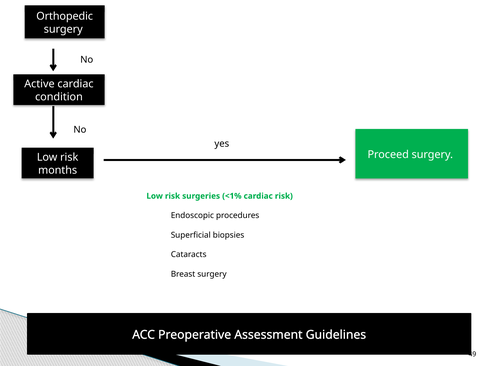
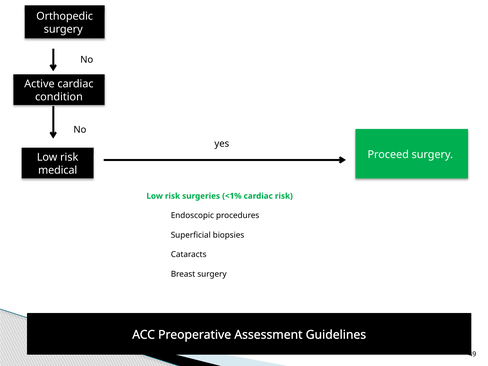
months: months -> medical (58, 170)
